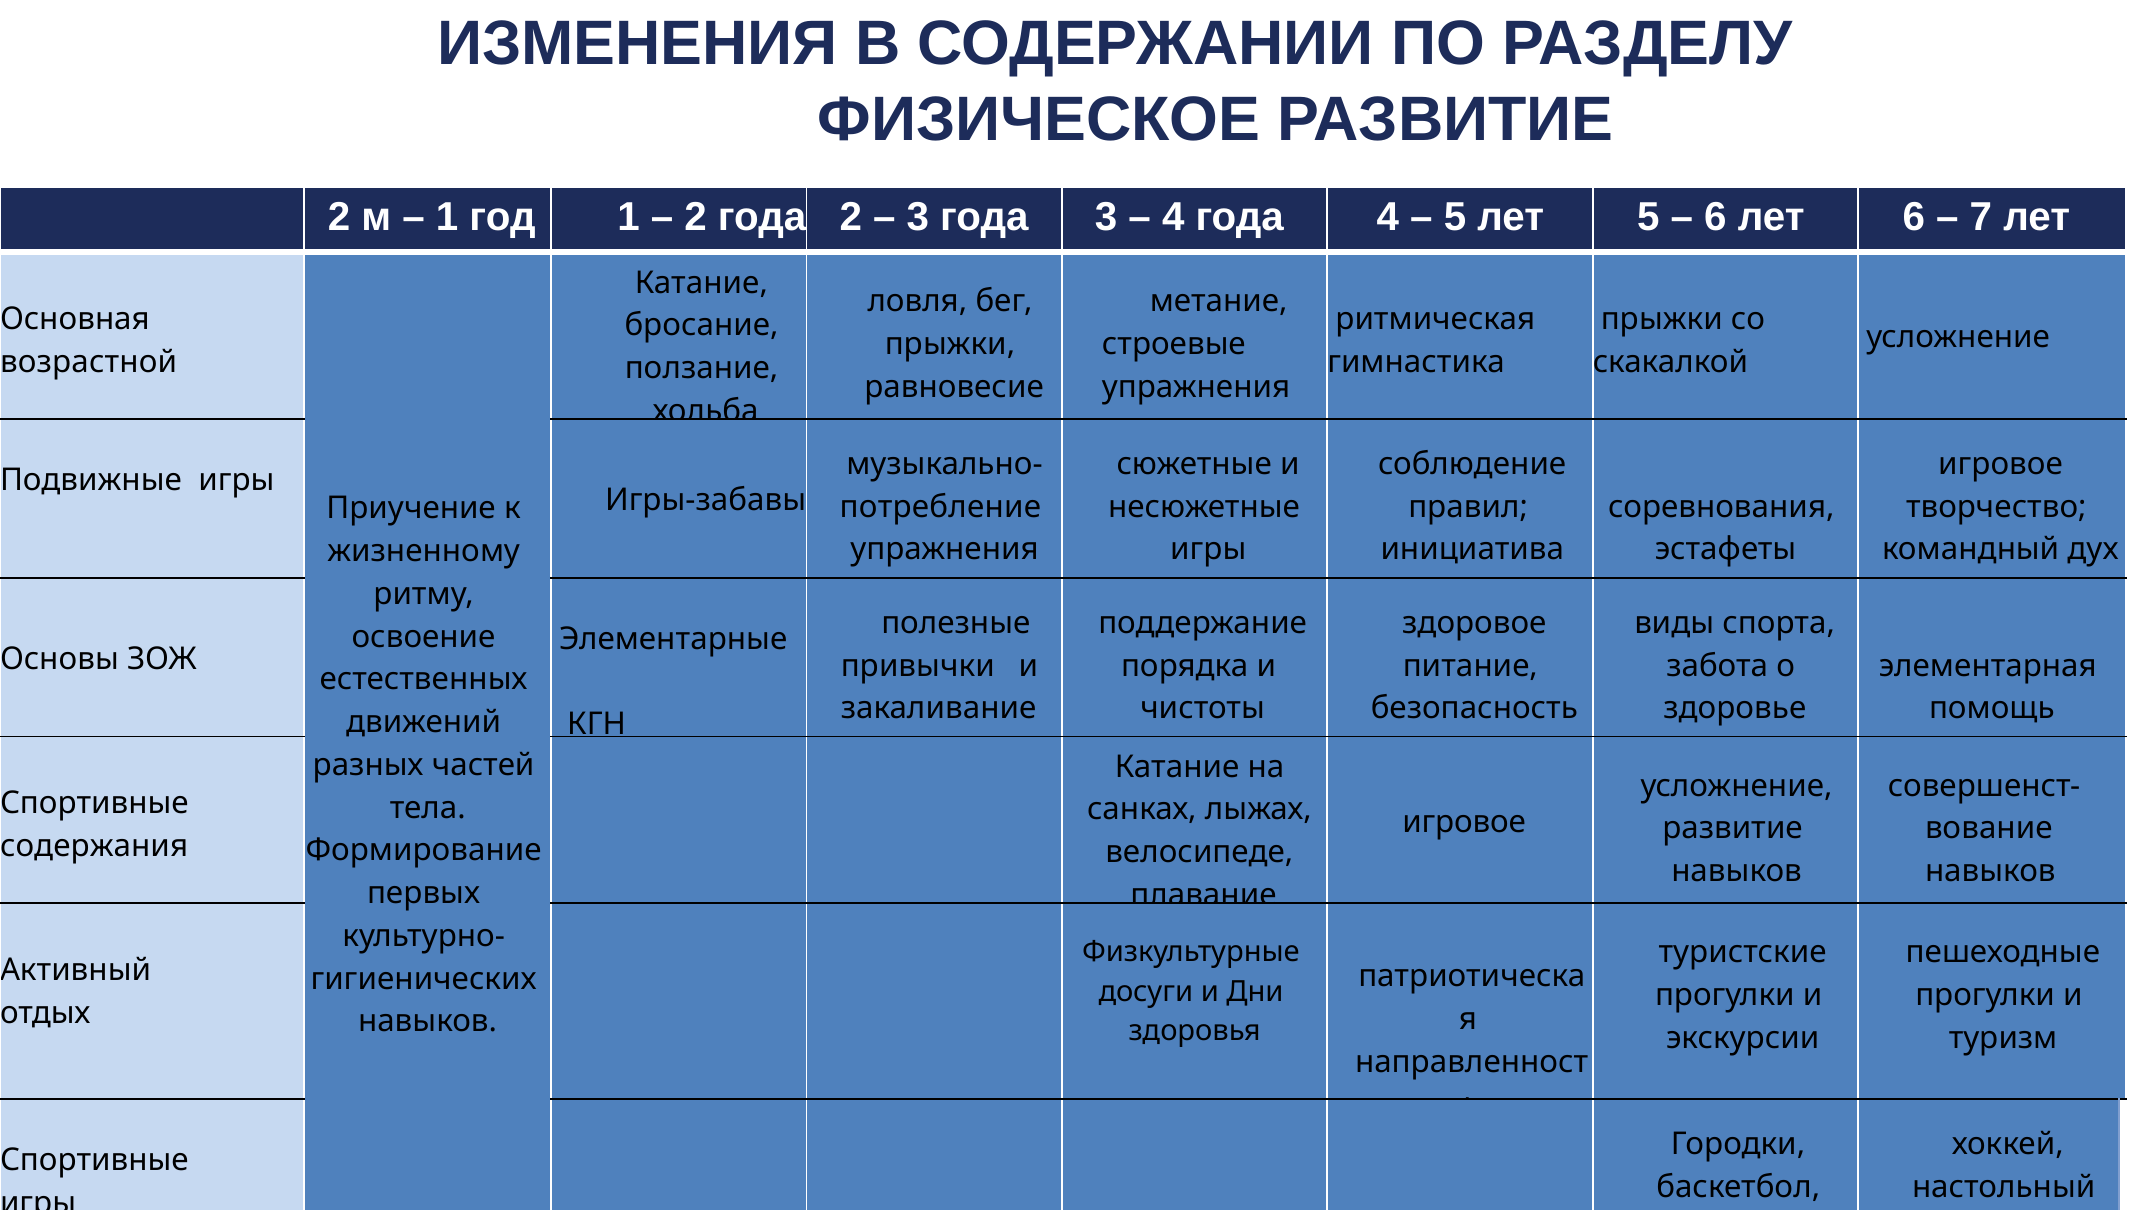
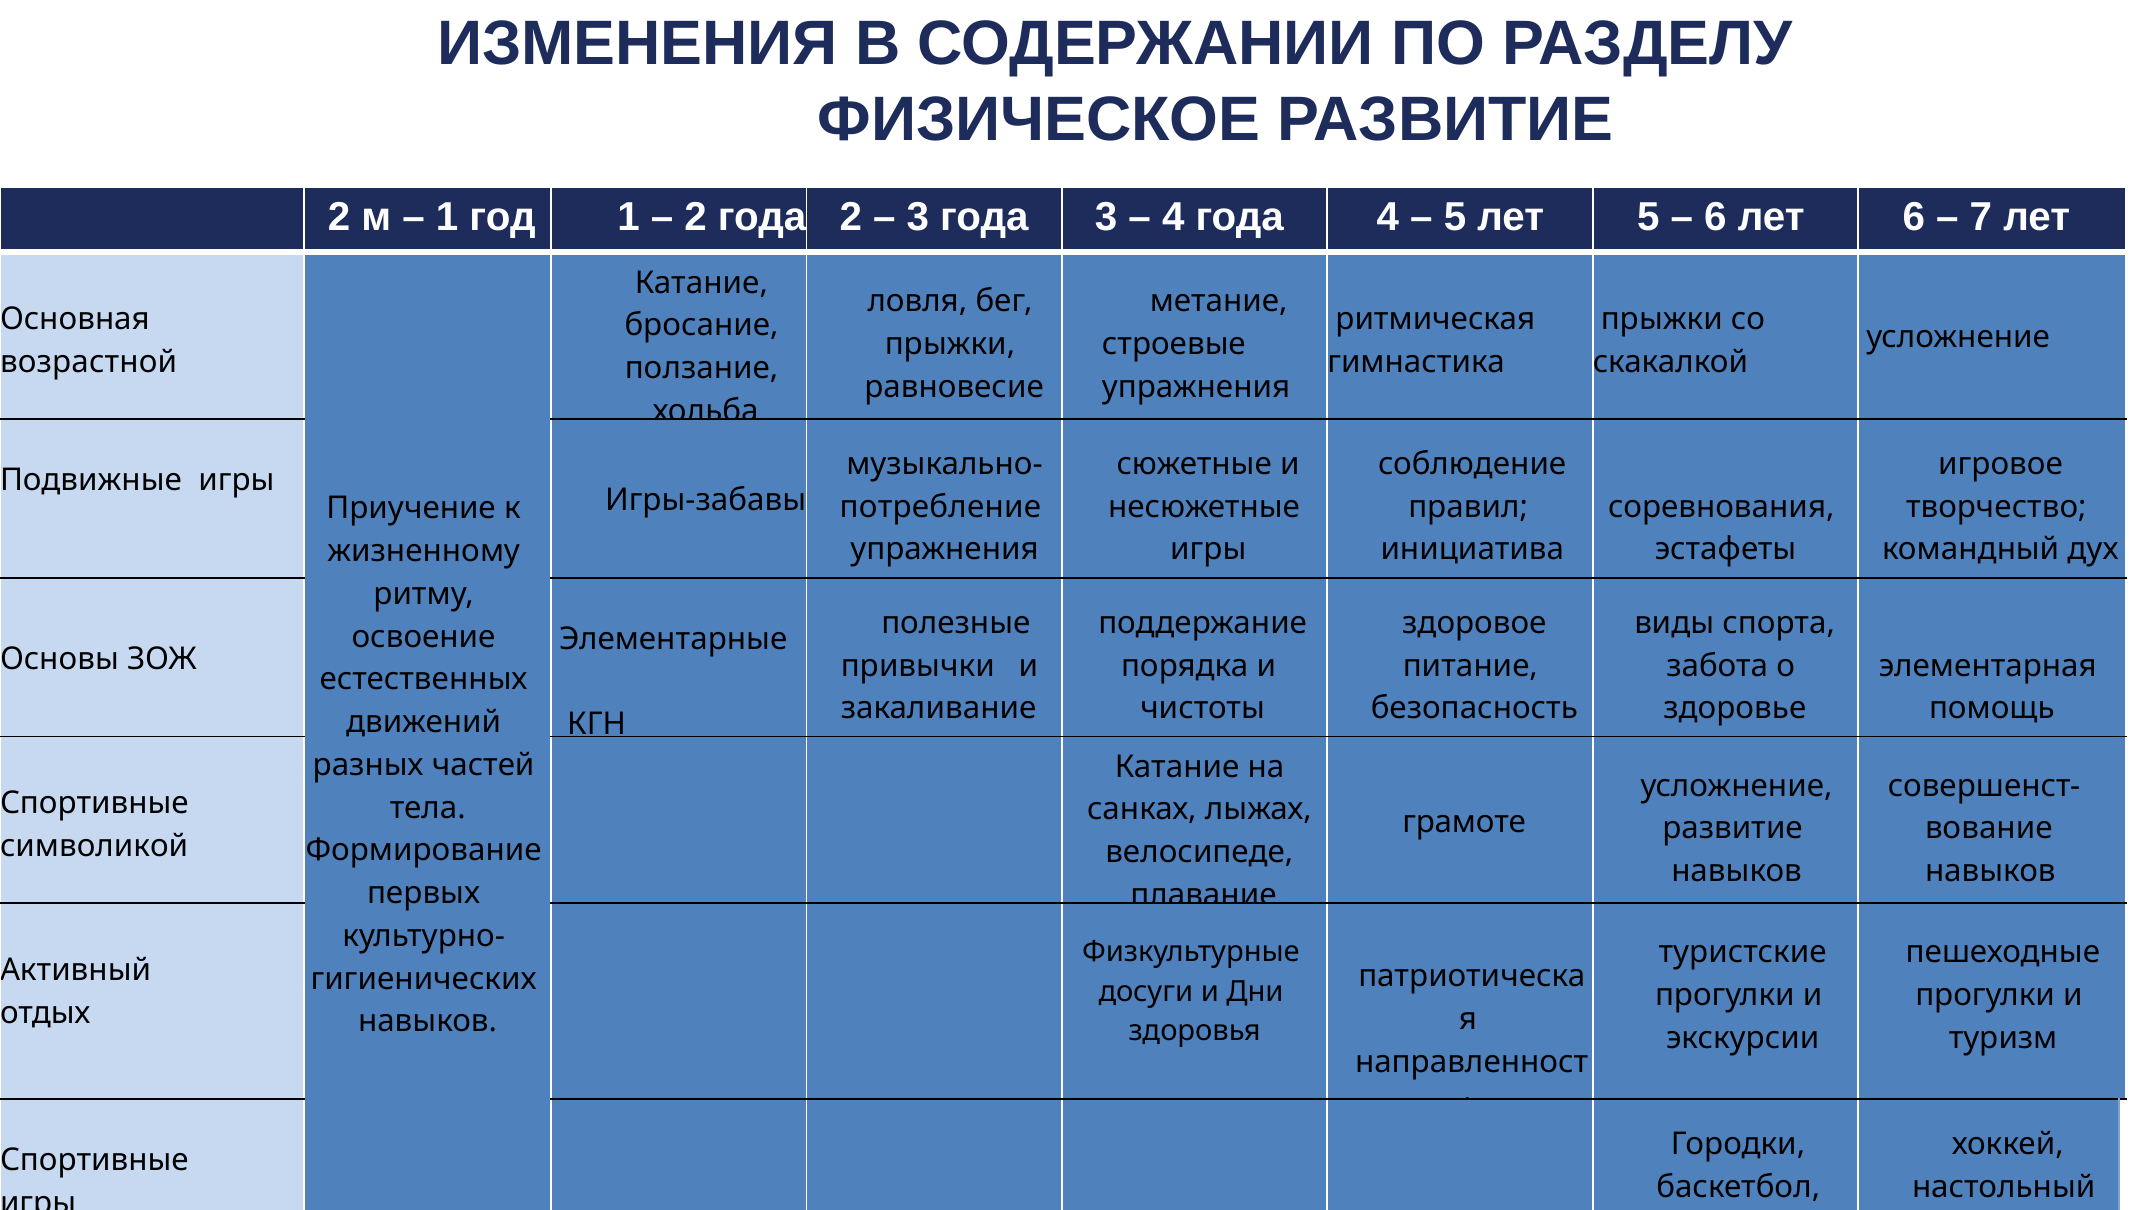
игровое: игровое -> грамоте (1464, 822)
содержания: содержания -> символикой (94, 846)
